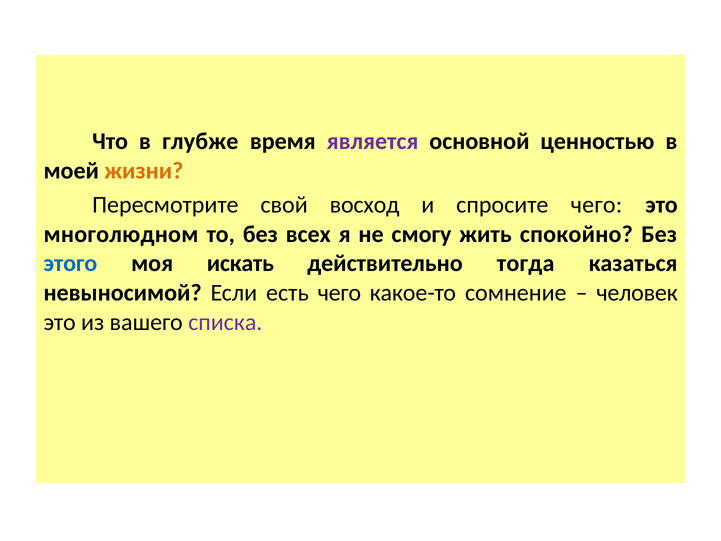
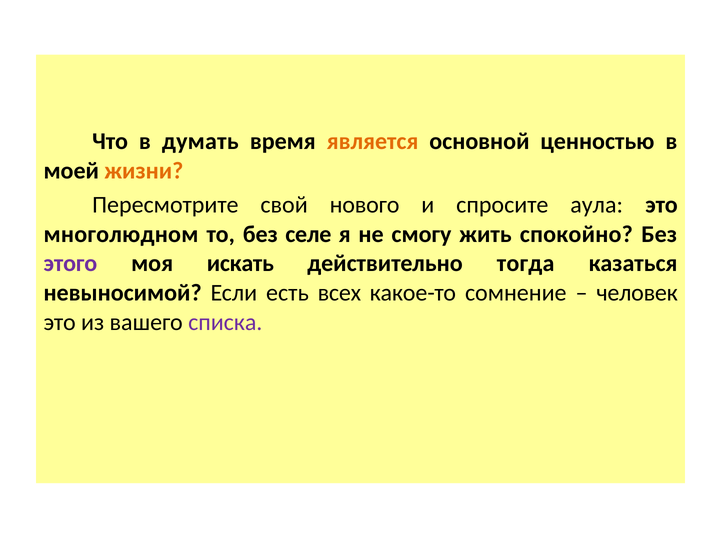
глубже: глубже -> думать (200, 141)
является colour: purple -> orange (373, 141)
восход: восход -> нового (365, 205)
спросите чего: чего -> аула (597, 205)
всех: всех -> селе (308, 234)
этого colour: blue -> purple (70, 263)
есть чего: чего -> всех (339, 293)
